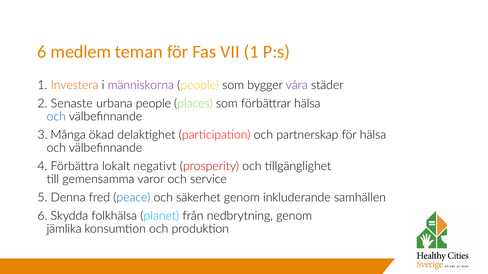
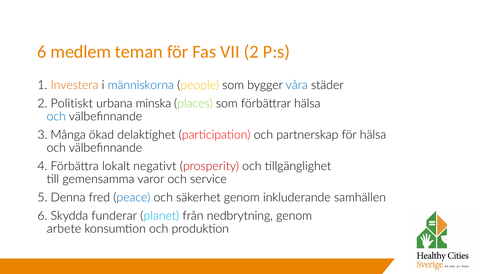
VII 1: 1 -> 2 (251, 52)
människorna colour: purple -> blue (141, 85)
våra colour: purple -> blue (297, 85)
Senaste: Senaste -> Politiskt (72, 104)
urbana people: people -> minska (153, 104)
folkhälsa: folkhälsa -> funderar (114, 216)
jämlika: jämlika -> arbete (64, 229)
